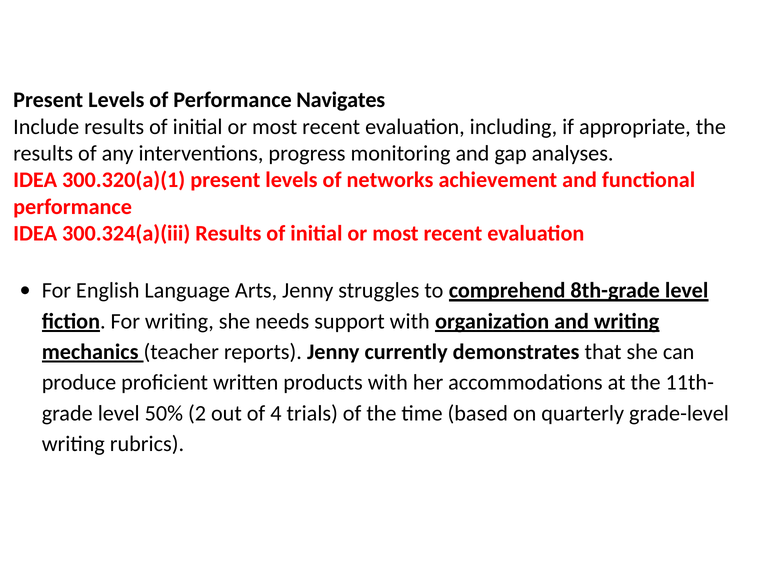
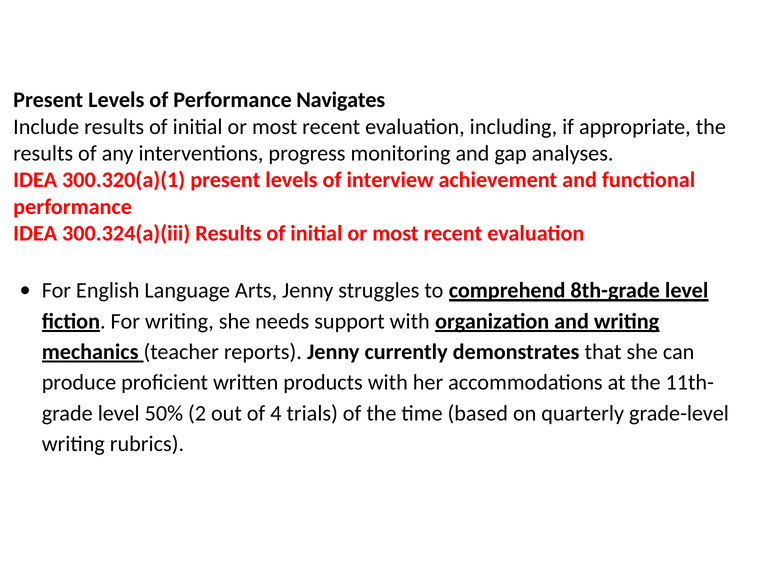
networks: networks -> interview (390, 180)
